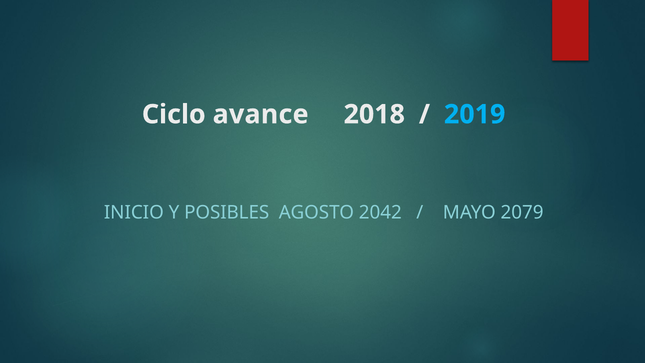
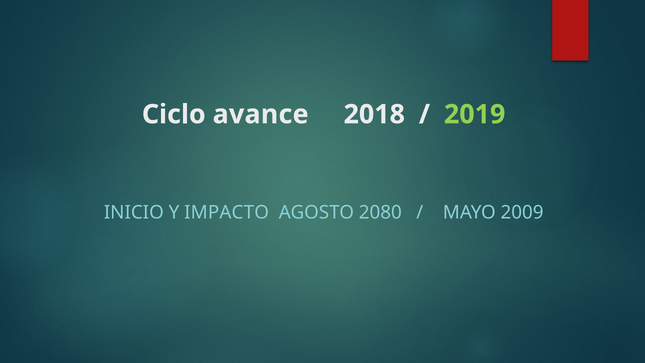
2019 colour: light blue -> light green (475, 114)
POSIBLES: POSIBLES -> IMPACTO (227, 212)
2042: 2042 -> 2080 (380, 212)
2079: 2079 -> 2009 (522, 212)
